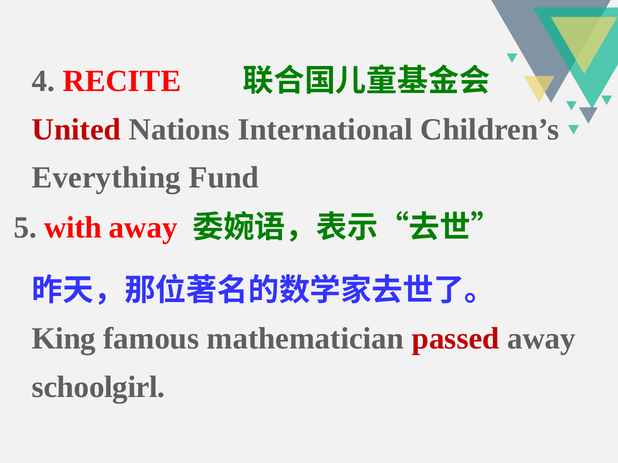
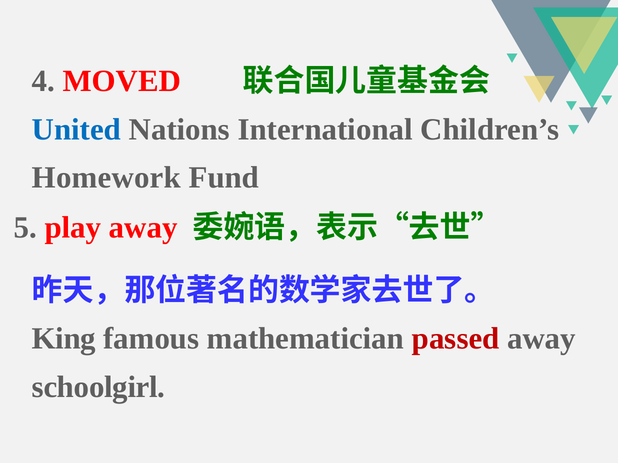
RECITE: RECITE -> MOVED (122, 81)
United colour: red -> blue (76, 130)
Everything: Everything -> Homework (106, 178)
with: with -> play (73, 228)
